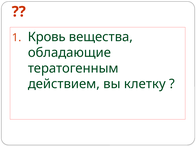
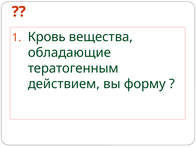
клетку: клетку -> форму (145, 84)
